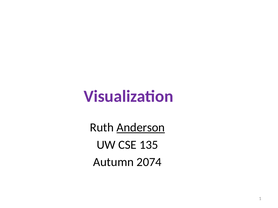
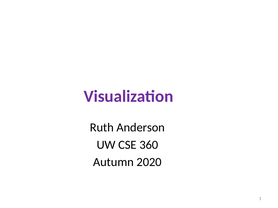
Anderson underline: present -> none (141, 128)
135: 135 -> 360 (149, 145)
2074: 2074 -> 2020 (149, 162)
